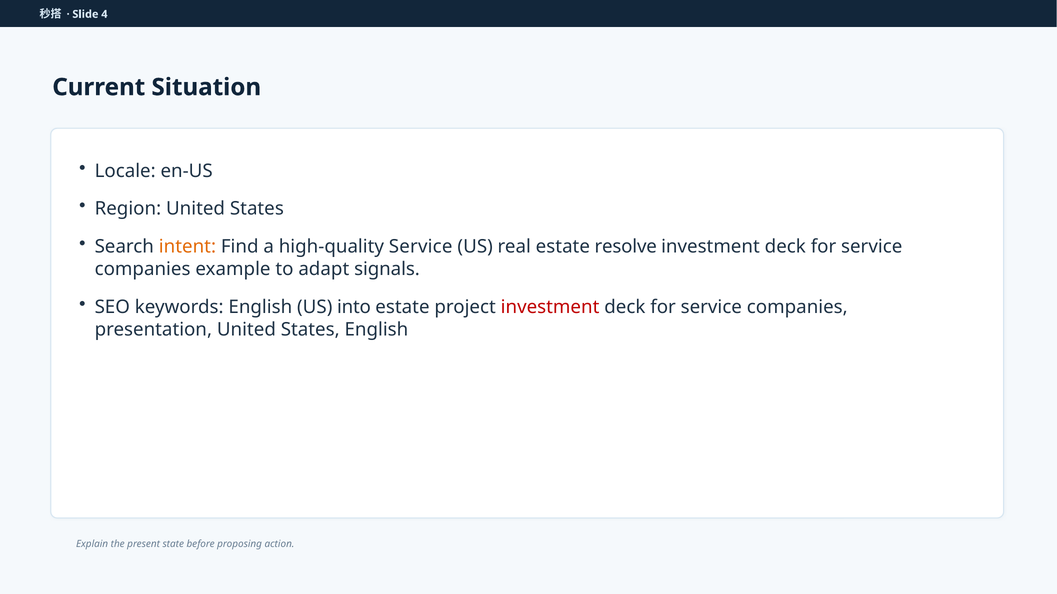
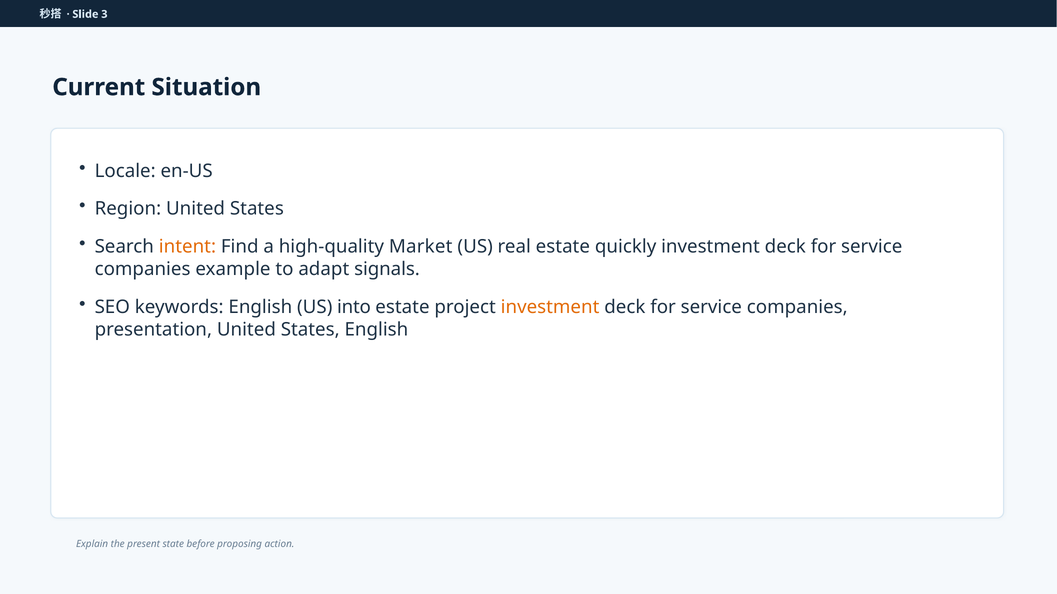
4: 4 -> 3 (104, 14)
high-quality Service: Service -> Market (421, 247)
resolve: resolve -> quickly (626, 247)
investment colour: red -> orange (550, 307)
